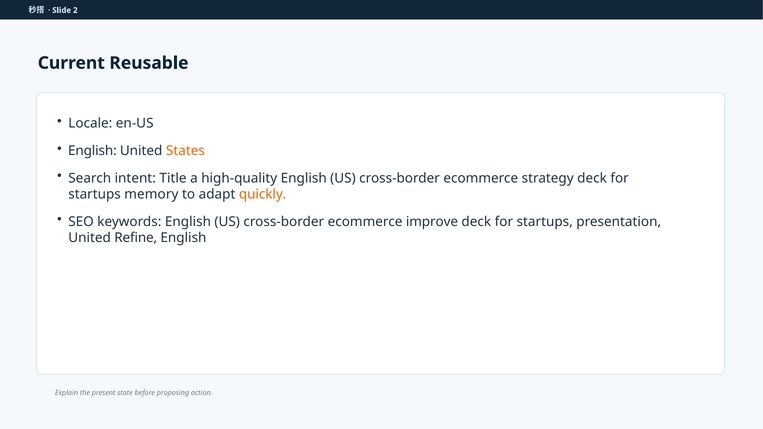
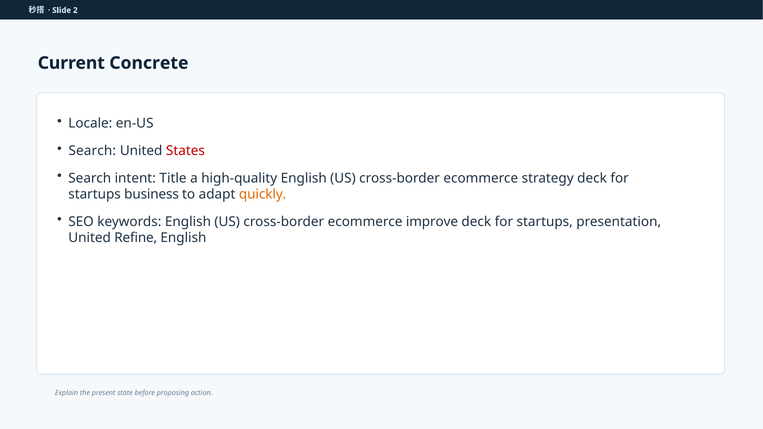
Reusable: Reusable -> Concrete (149, 63)
English: English -> Search (92, 151)
States colour: orange -> red (185, 151)
memory: memory -> business (152, 194)
